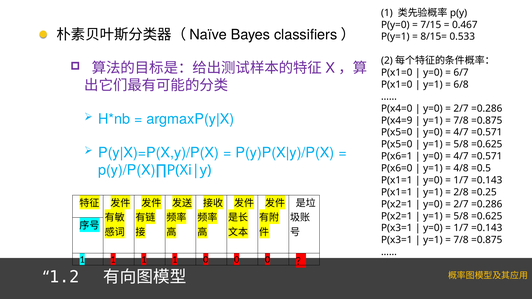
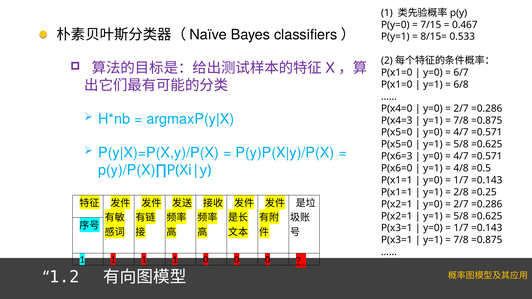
P(x4=9: P(x4=9 -> P(x4=3 (397, 120)
P(x6=1: P(x6=1 -> P(x6=3 (397, 156)
